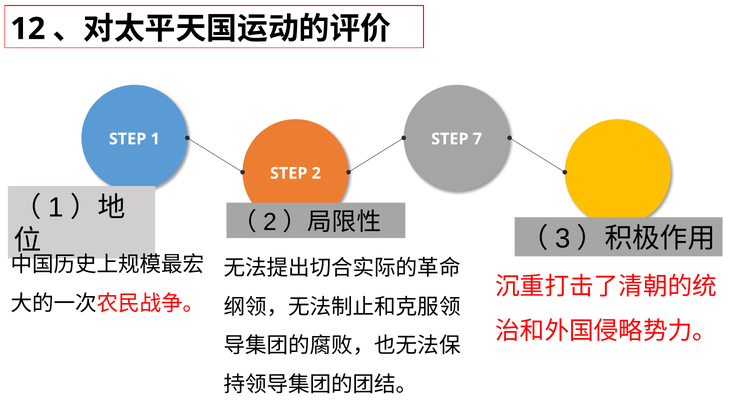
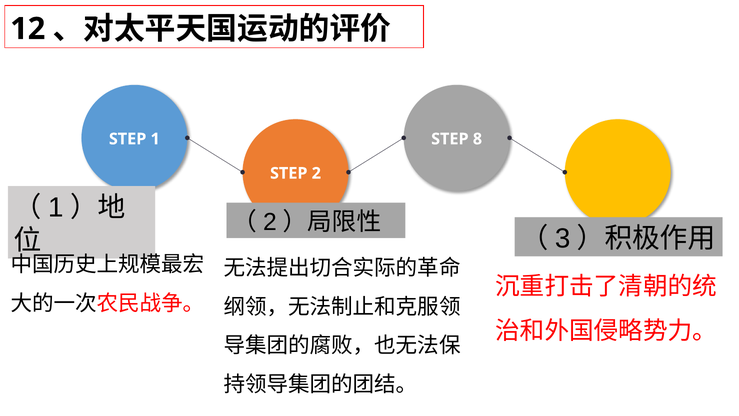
7: 7 -> 8 (477, 139)
